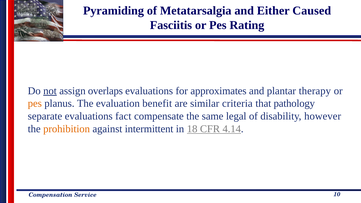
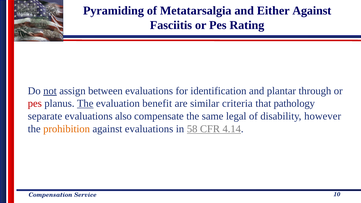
Either Caused: Caused -> Against (312, 11)
overlaps: overlaps -> between (105, 91)
approximates: approximates -> identification (218, 91)
therapy: therapy -> through (315, 91)
pes colour: orange -> red (35, 104)
The underline: none -> present (85, 104)
fact: fact -> also (123, 116)
against intermittent: intermittent -> evaluations (149, 129)
18: 18 -> 58 (192, 129)
